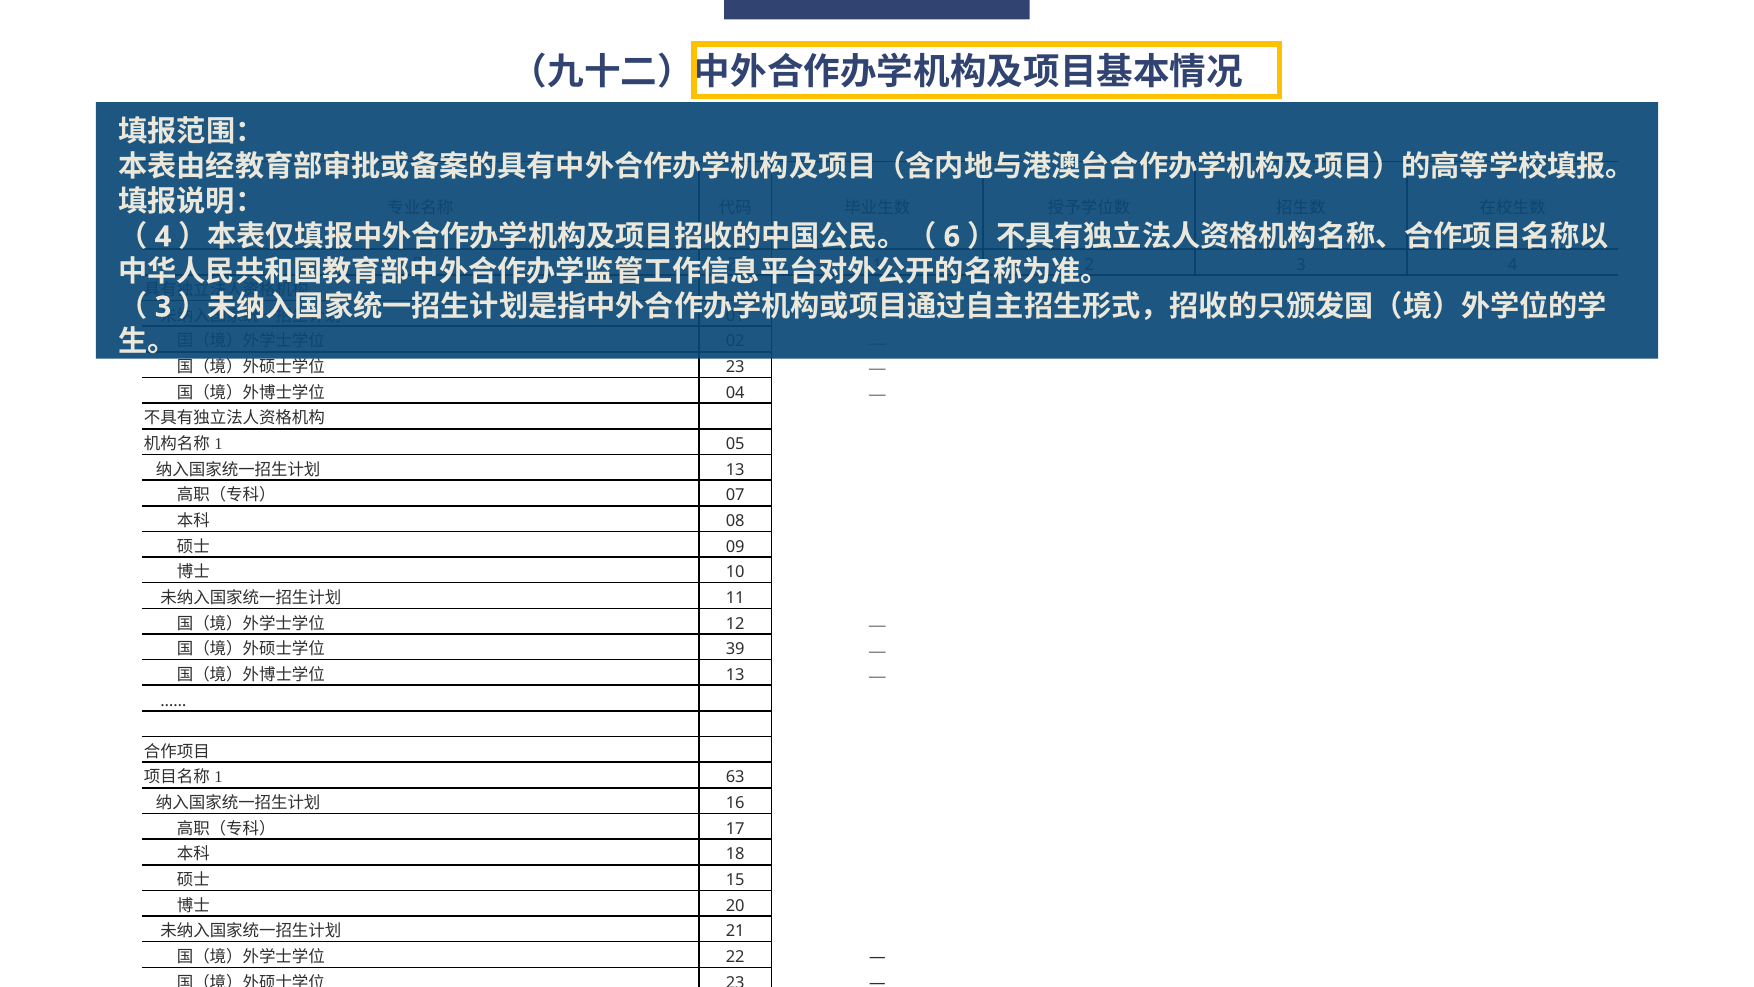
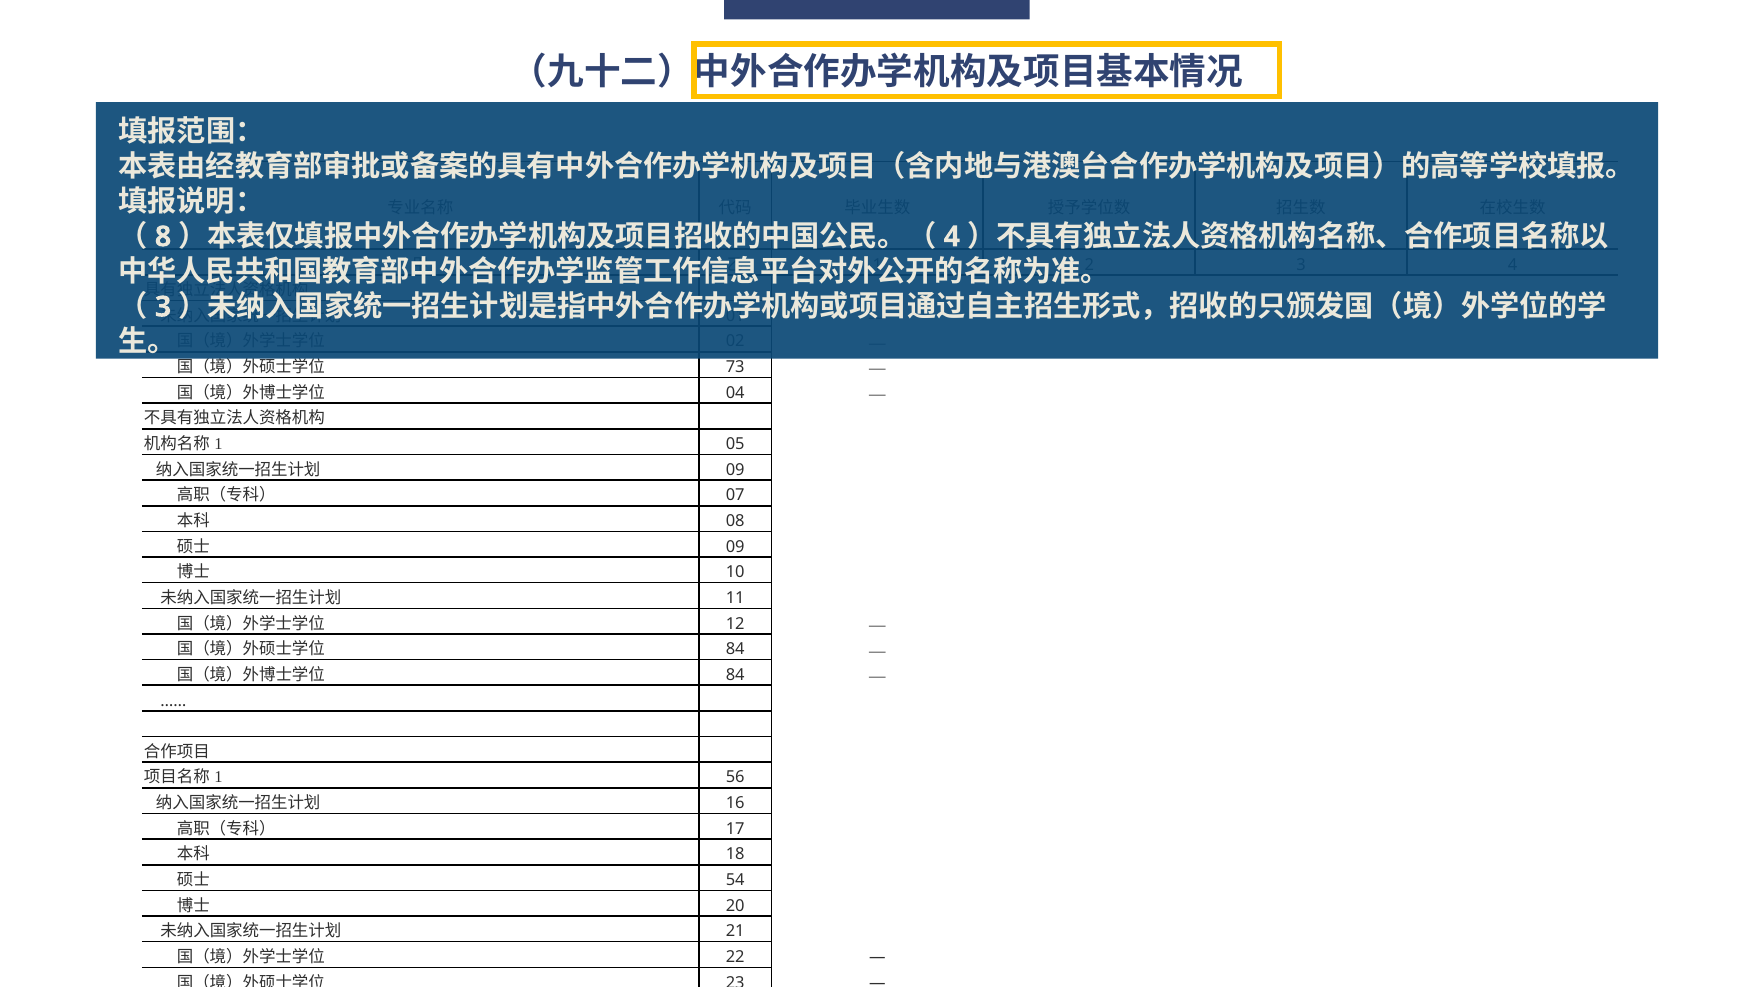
4: 4 -> 8 (163, 237)
6: 6 -> 4 (952, 237)
23: 23 -> 73 (735, 367)
13: 13 -> 09 (735, 470)
39: 39 -> 84 (735, 649)
13: 13 -> 84 (735, 675)
63: 63 -> 56 (735, 777)
15: 15 -> 54 (735, 880)
